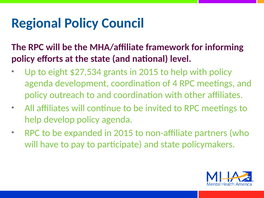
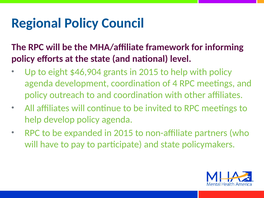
$27,534: $27,534 -> $46,904 (86, 72)
